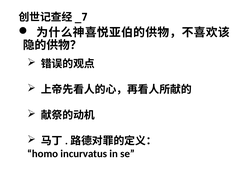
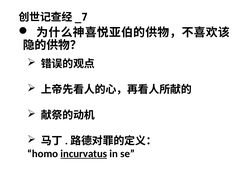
incurvatus underline: none -> present (84, 154)
